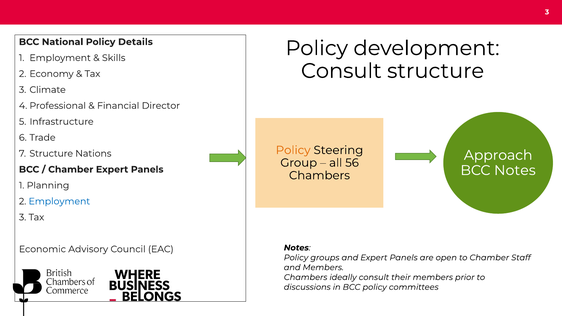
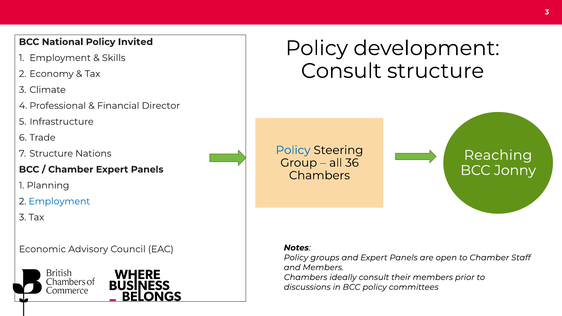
Details: Details -> Invited (135, 42)
Policy colour: orange -> blue (293, 150)
Approach: Approach -> Reaching (498, 155)
56: 56 -> 36 (352, 163)
BCC Notes: Notes -> Jonny (515, 170)
